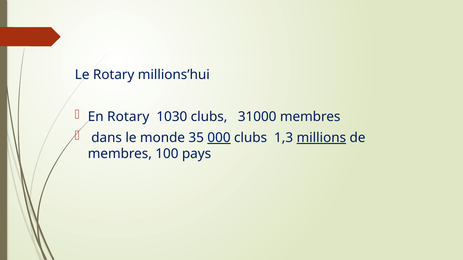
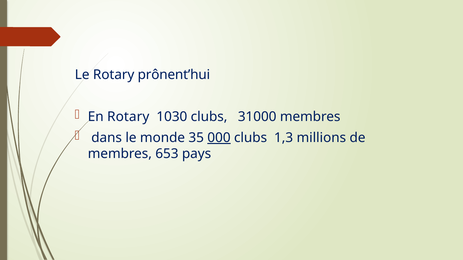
millions’hui: millions’hui -> prônent’hui (174, 75)
millions underline: present -> none (321, 138)
100: 100 -> 653 (167, 154)
